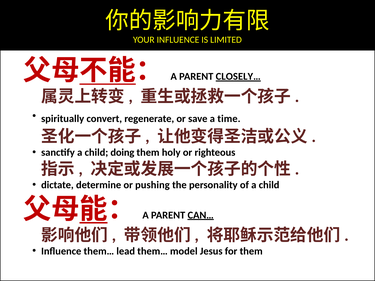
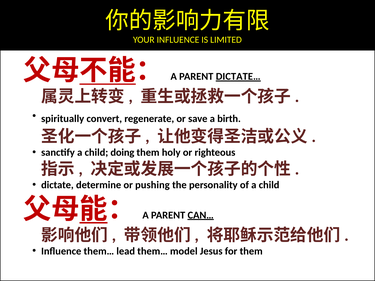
CLOSELY…: CLOSELY… -> DICTATE… (238, 77)
time: time -> birth (229, 119)
